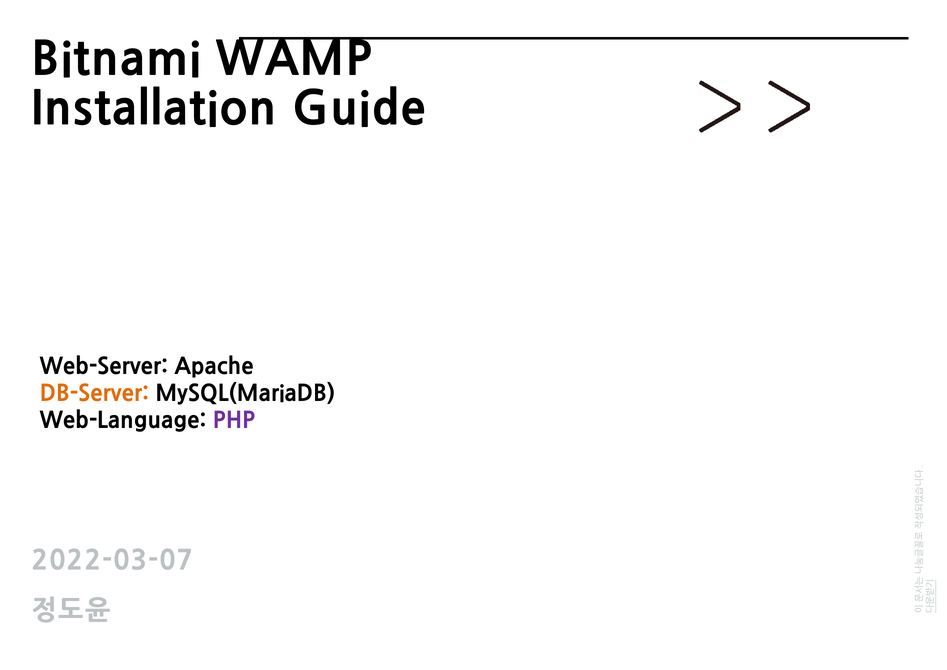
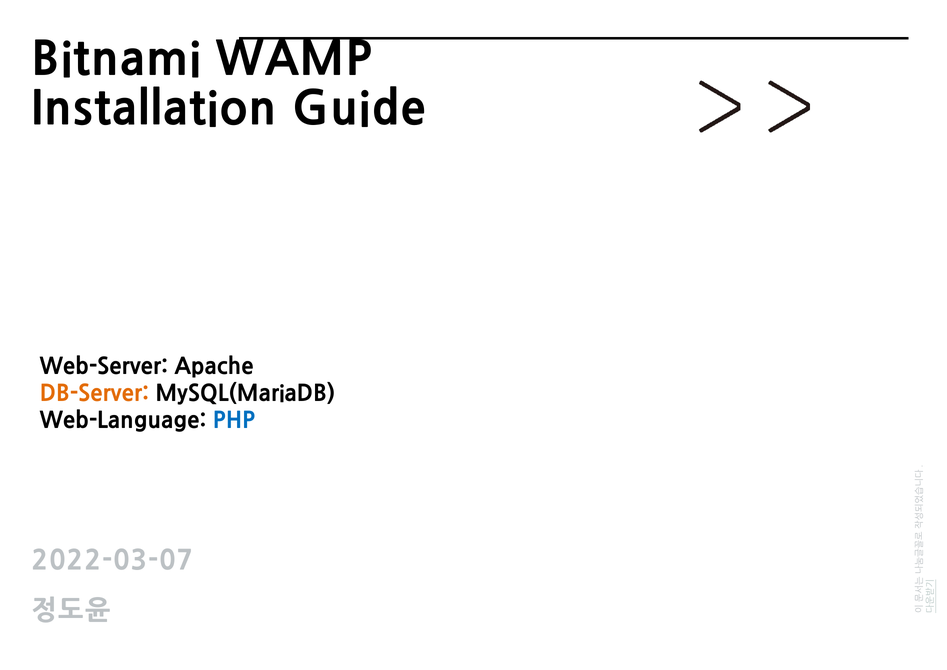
PHP colour: purple -> blue (234, 421)
